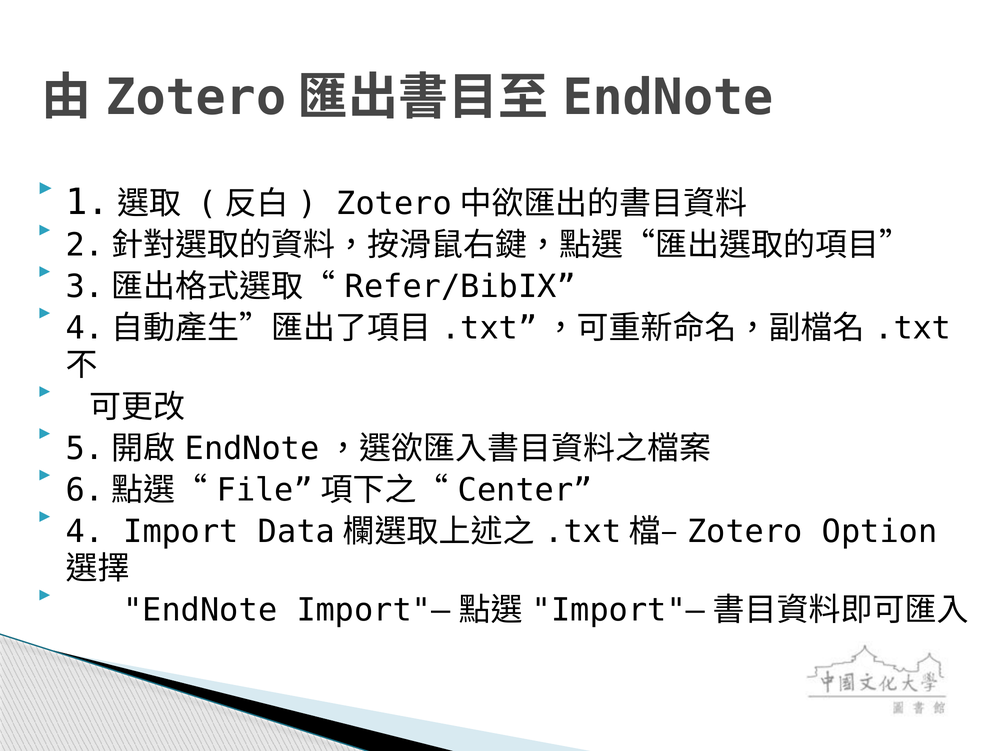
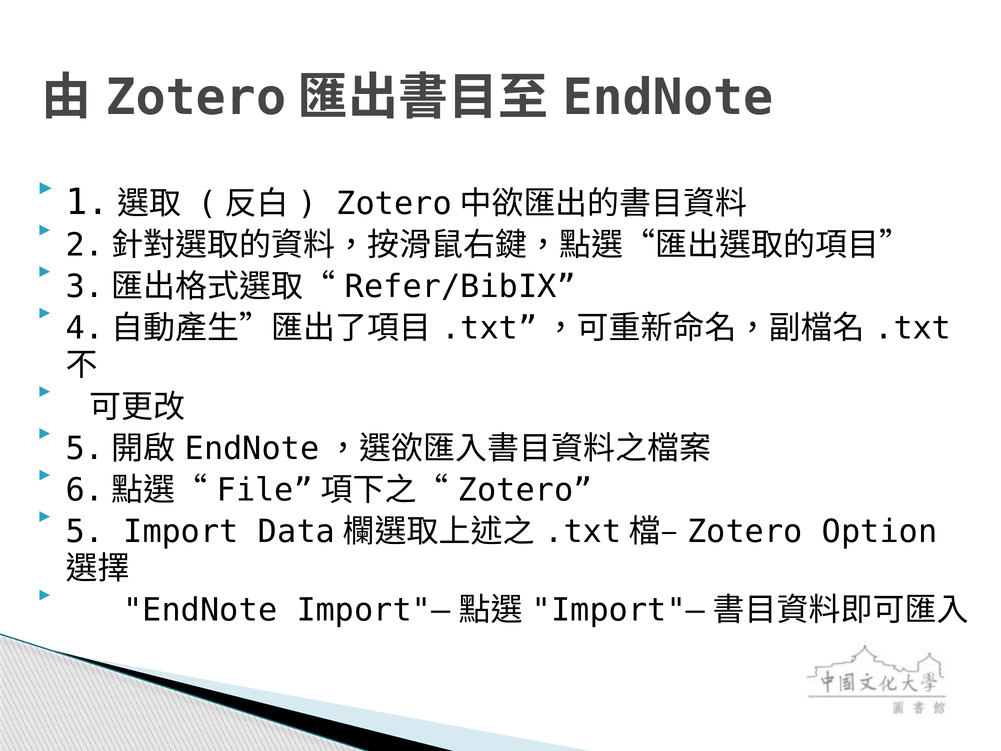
Center: Center -> Zotero (525, 490)
4: 4 -> 5 (85, 531)
